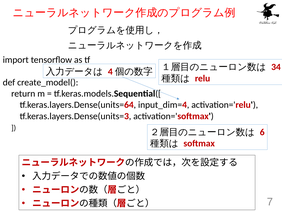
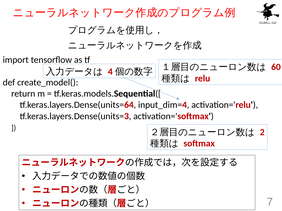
34: 34 -> 60 (276, 67)
6: 6 -> 2 (262, 133)
